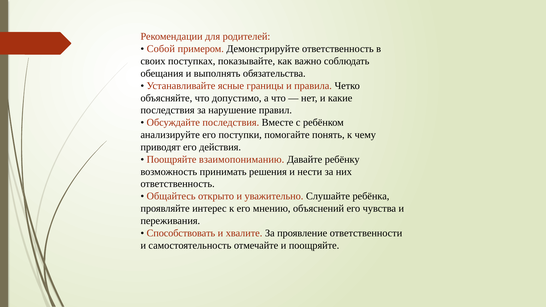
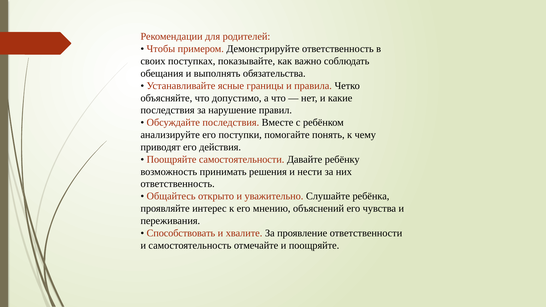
Собой: Собой -> Чтобы (161, 49)
взаимопониманию: взаимопониманию -> самостоятельности (242, 159)
